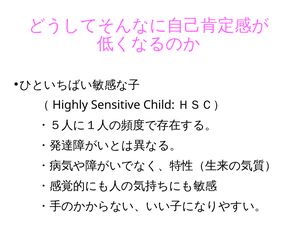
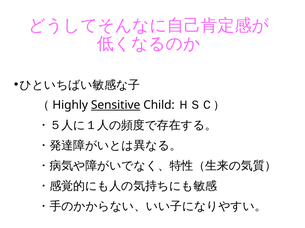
Sensitive underline: none -> present (116, 105)
